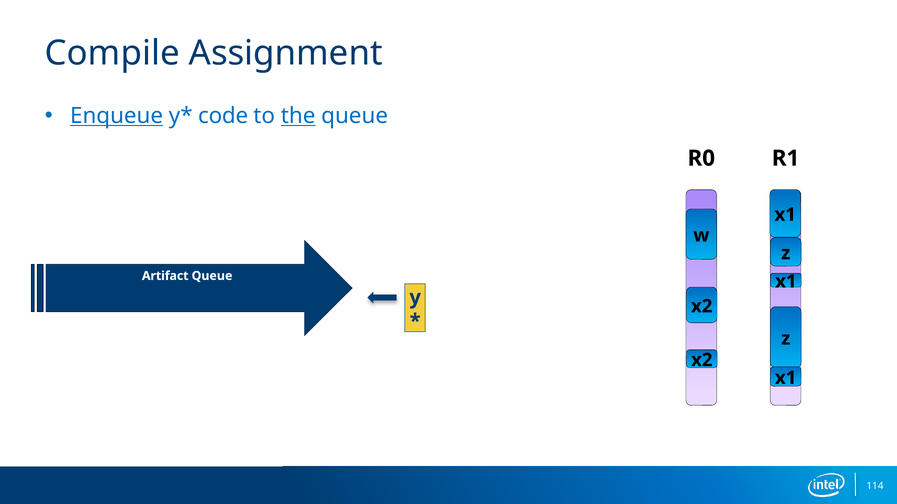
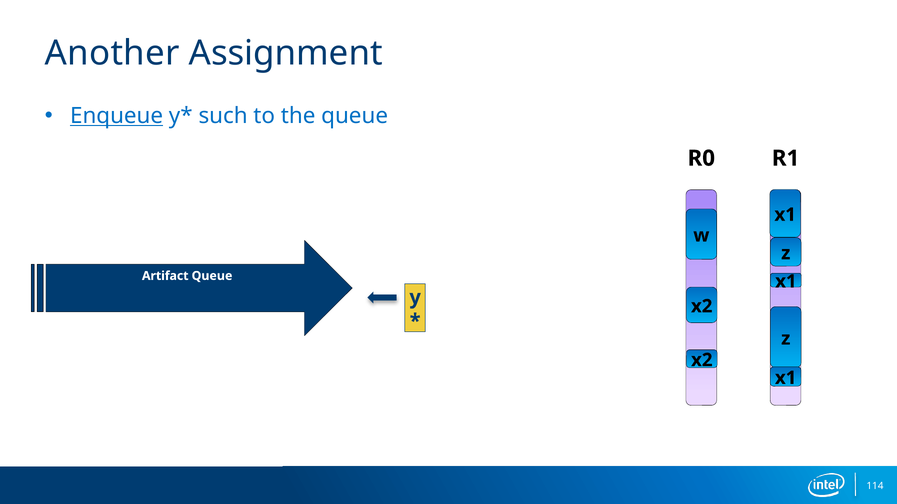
Compile: Compile -> Another (112, 54)
code: code -> such (223, 116)
the underline: present -> none (298, 116)
